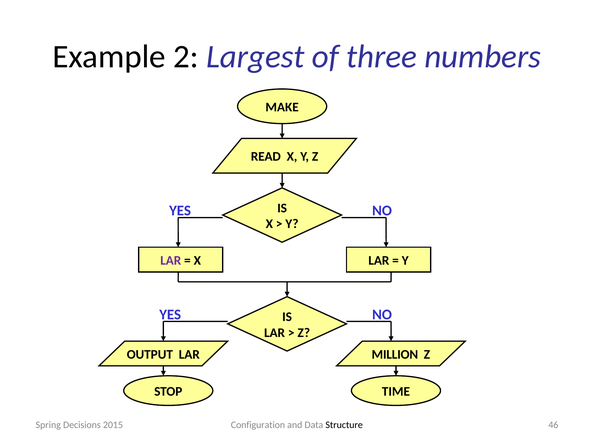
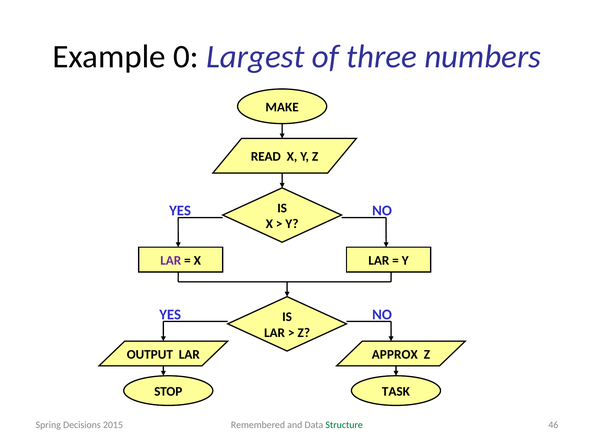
2: 2 -> 0 (186, 57)
MILLION: MILLION -> APPROX (395, 355)
TIME: TIME -> TASK (396, 392)
Configuration: Configuration -> Remembered (258, 425)
Structure colour: black -> green (344, 425)
